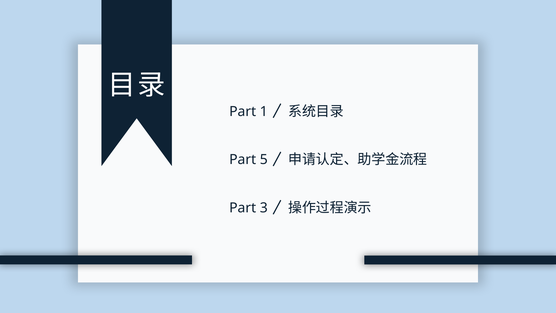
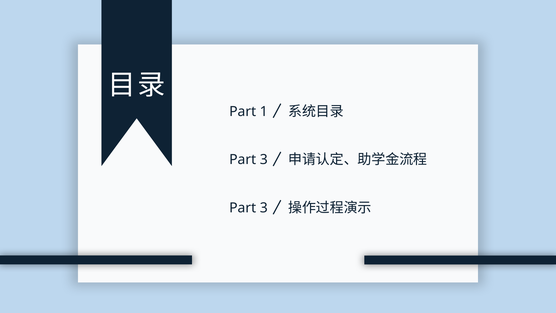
5: 5 -> 3 (264, 160)
